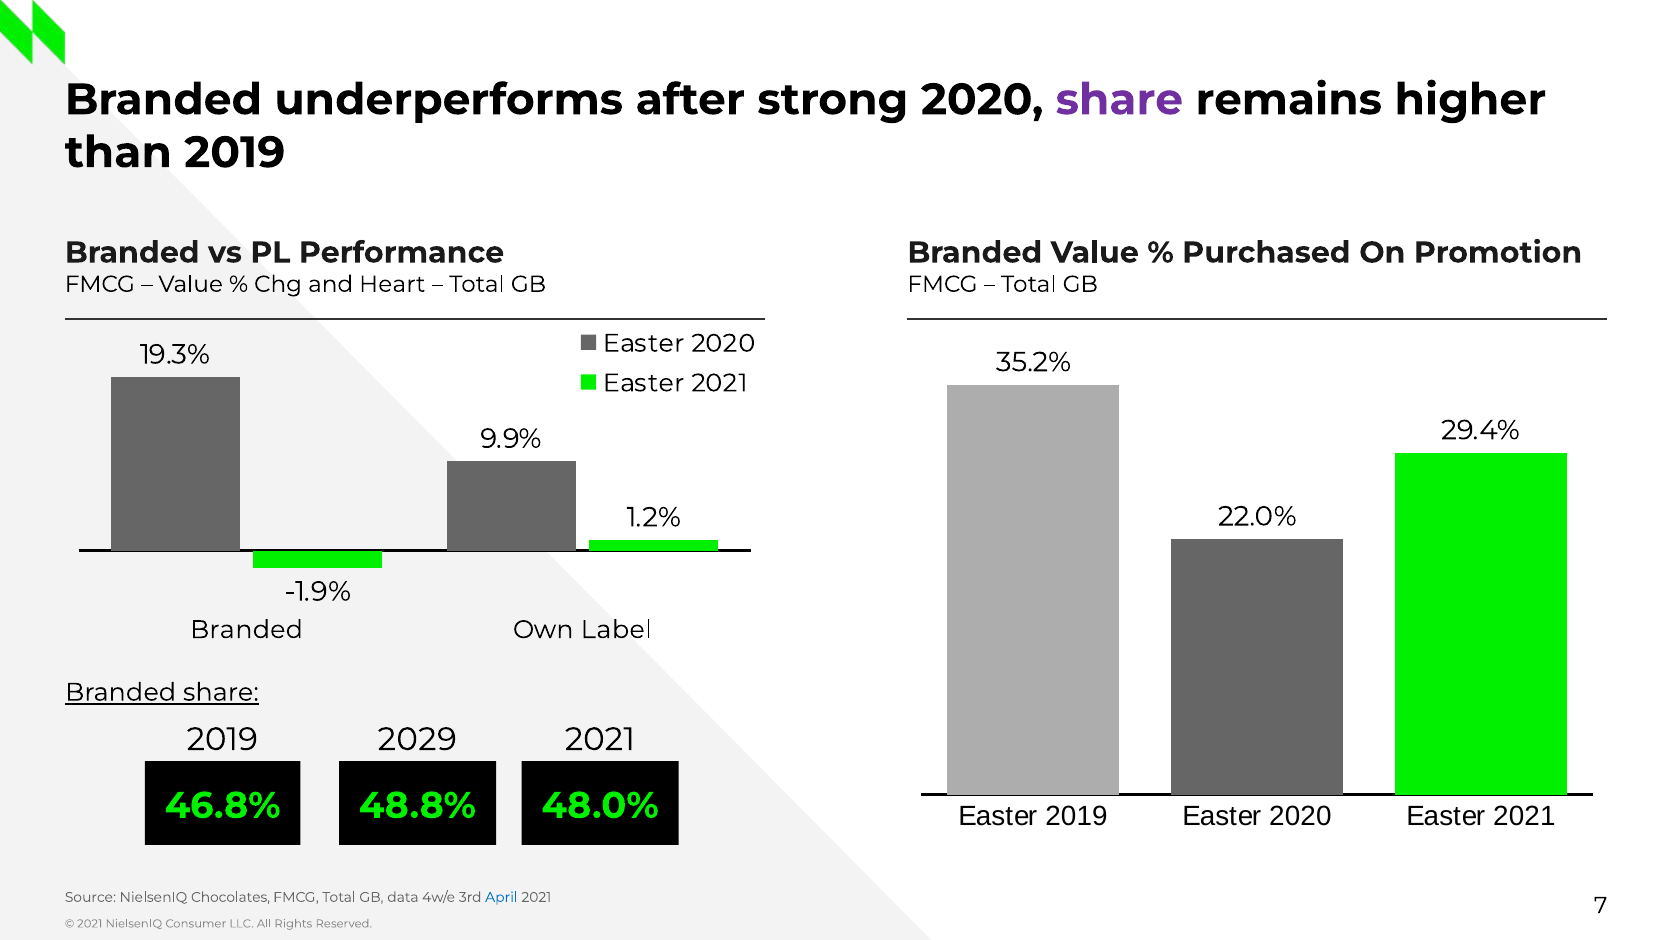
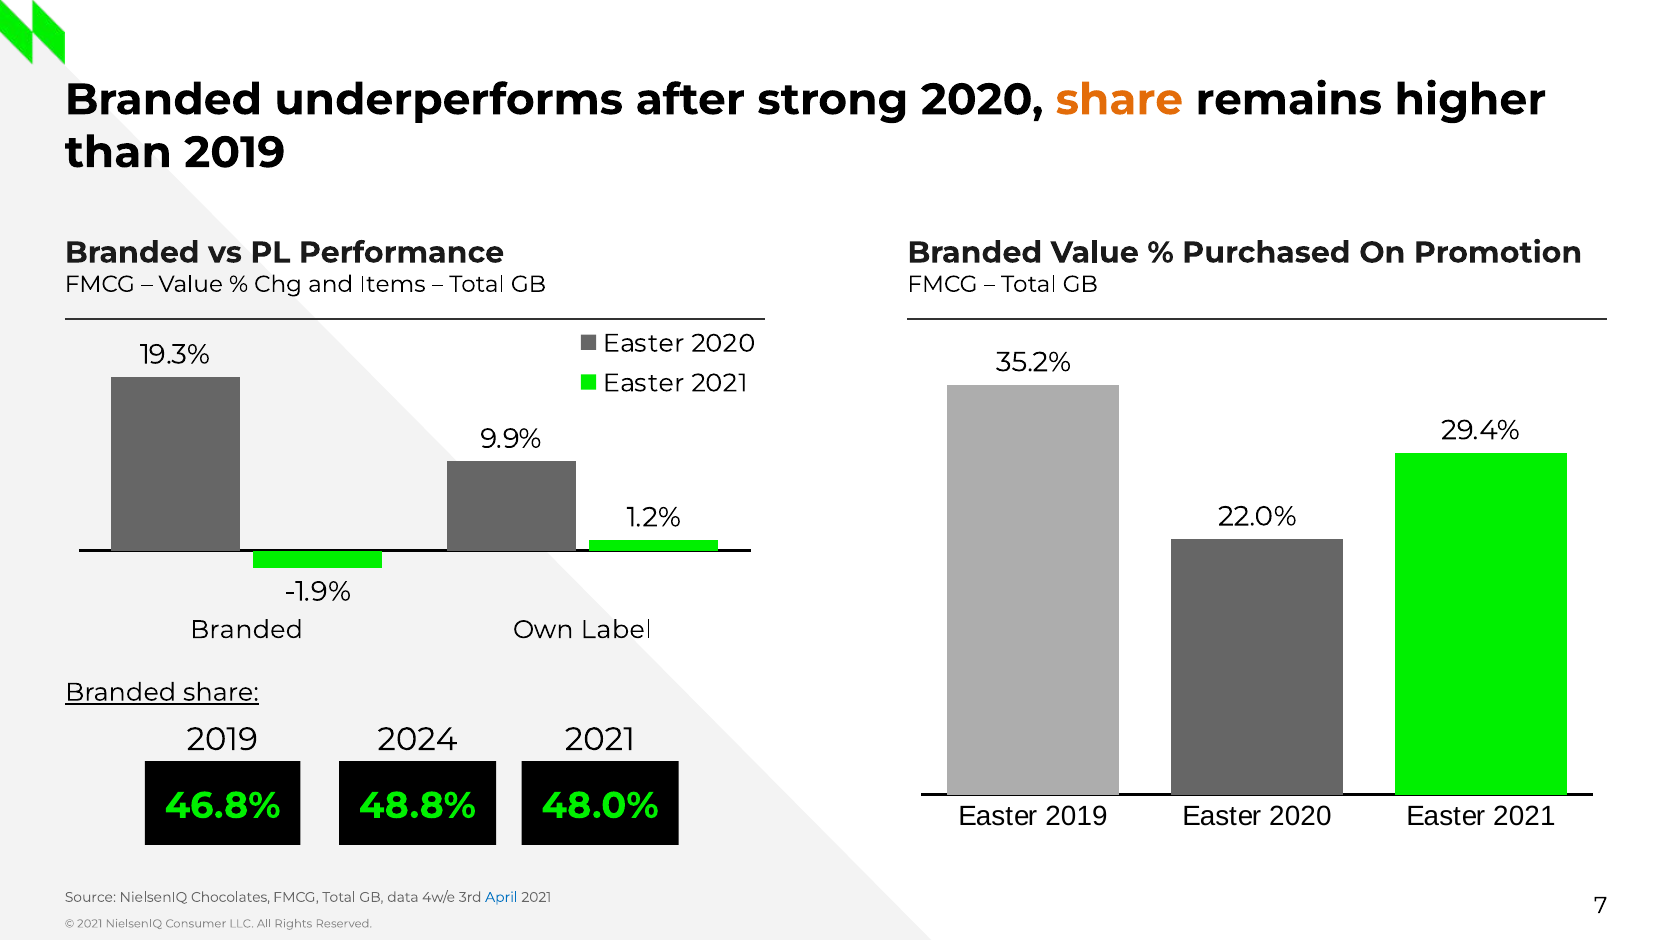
share colour: purple -> orange (1119, 100)
Heart: Heart -> Items (392, 284)
2029: 2029 -> 2024 (417, 740)
